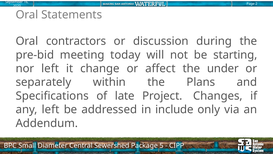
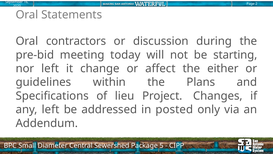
under: under -> either (223, 68)
separately: separately -> guidelines (43, 82)
late: late -> lieu (125, 96)
include: include -> posted (174, 109)
